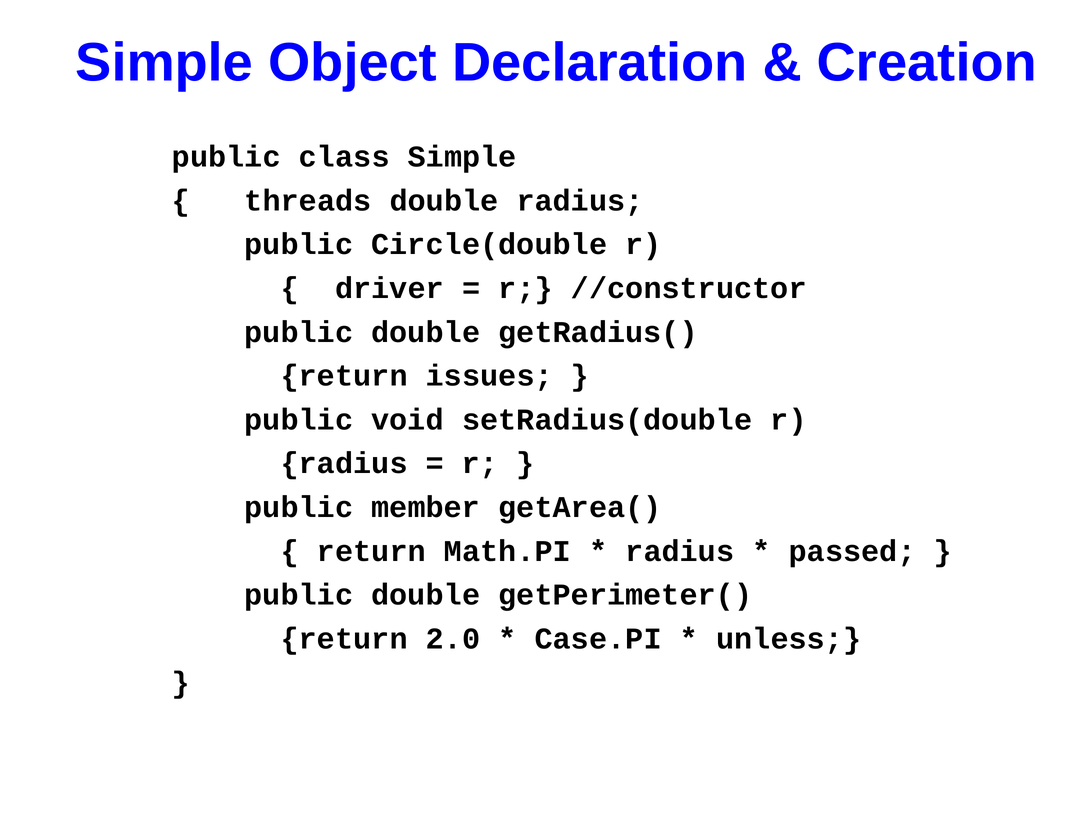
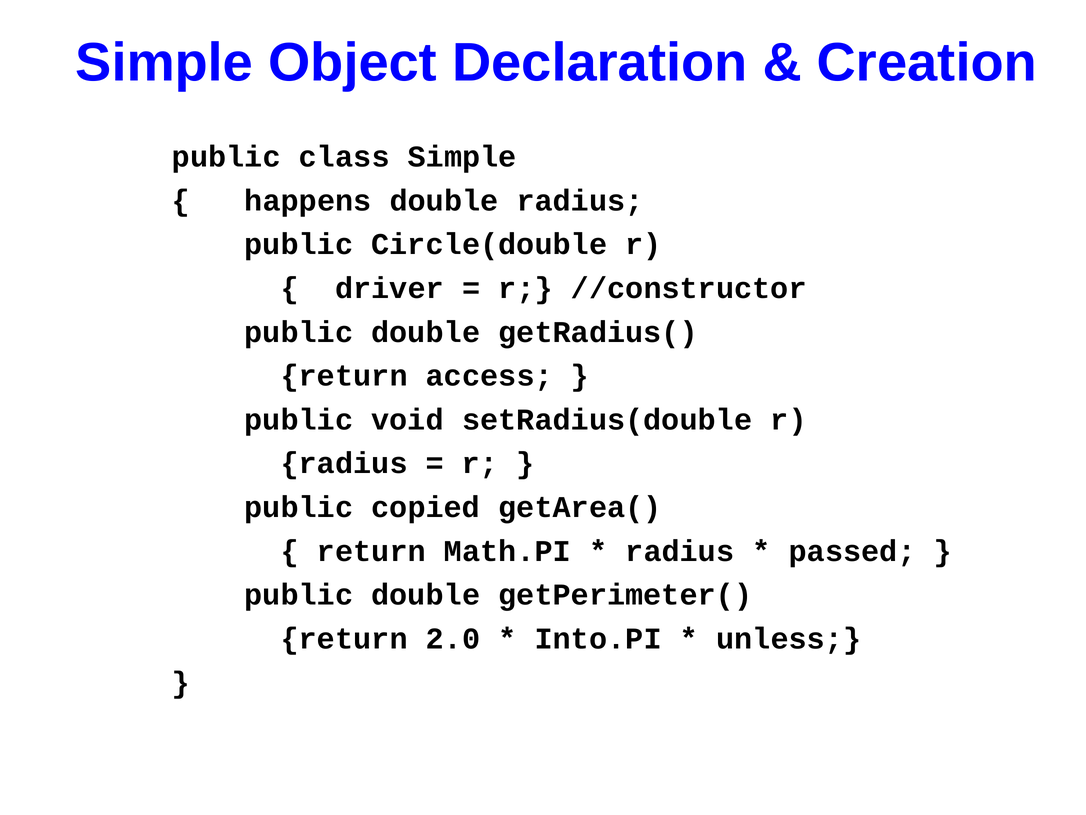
threads: threads -> happens (308, 201)
issues: issues -> access (489, 376)
member: member -> copied (426, 507)
Case.PI: Case.PI -> Into.PI (598, 638)
